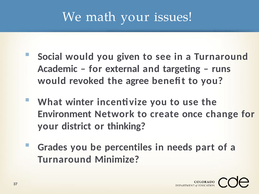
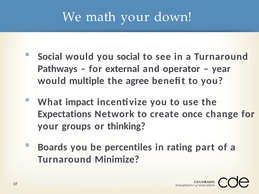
issues: issues -> down (173, 17)
you given: given -> social (128, 57)
Academic: Academic -> Pathways (57, 69)
targeting: targeting -> operator (181, 69)
runs: runs -> year (221, 69)
revoked: revoked -> multiple (87, 81)
winter: winter -> impact (80, 102)
Environment: Environment -> Expectations (64, 114)
district: district -> groups (76, 126)
Grades: Grades -> Boards (52, 147)
needs: needs -> rating (180, 147)
